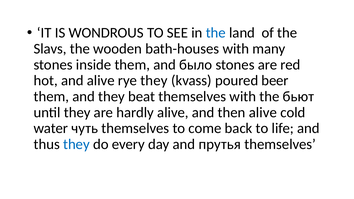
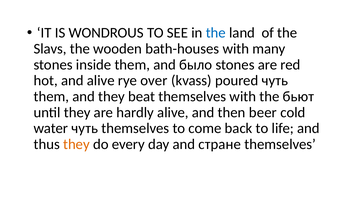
rye they: they -> over (154, 81)
poured beer: beer -> чуть (275, 81)
then alive: alive -> beer (263, 112)
they colour: blue -> orange (76, 144)
прутья: прутья -> стране (220, 144)
